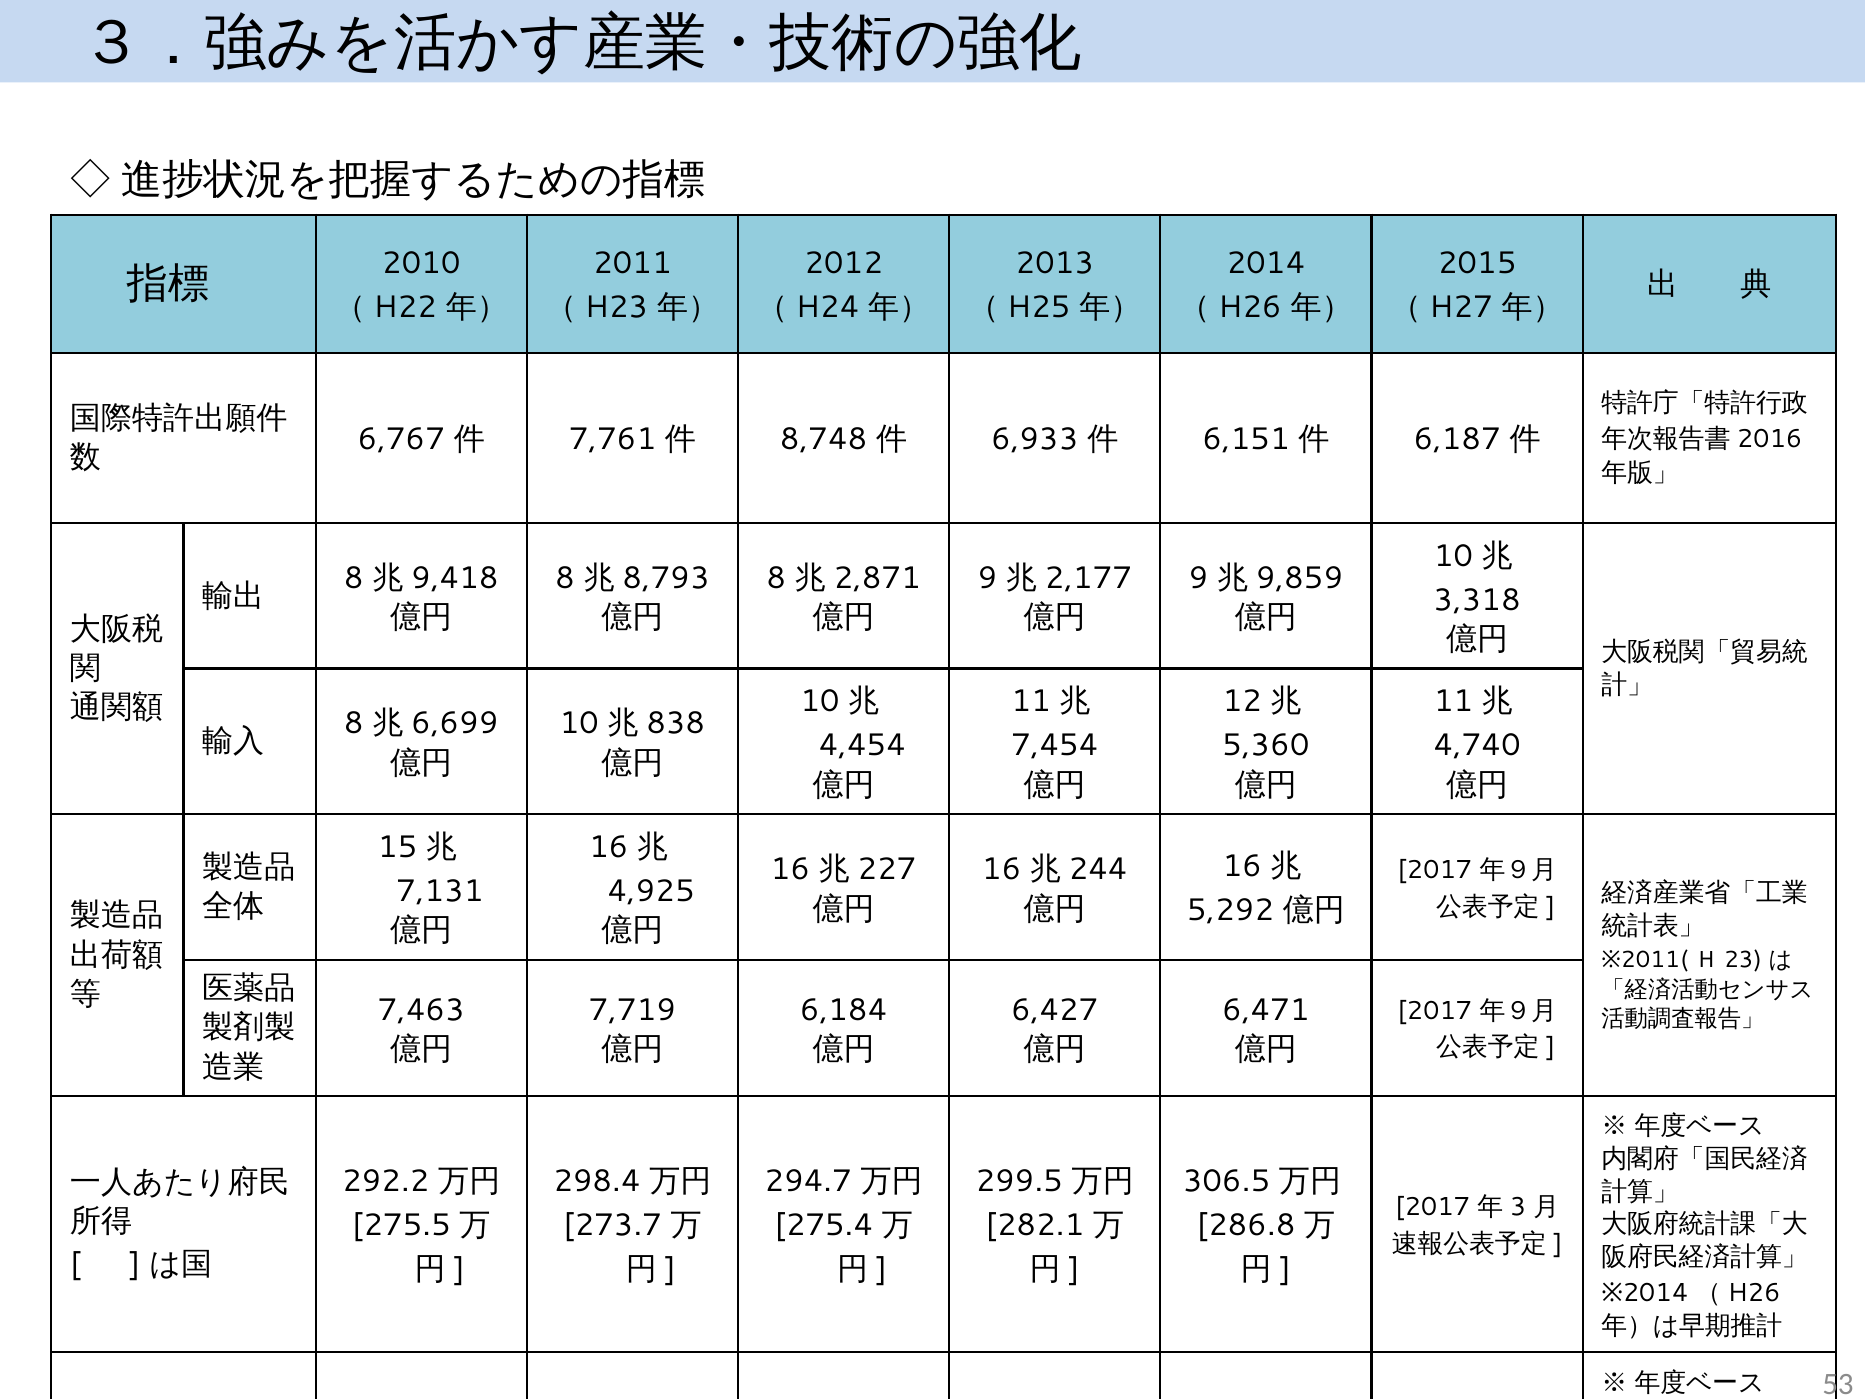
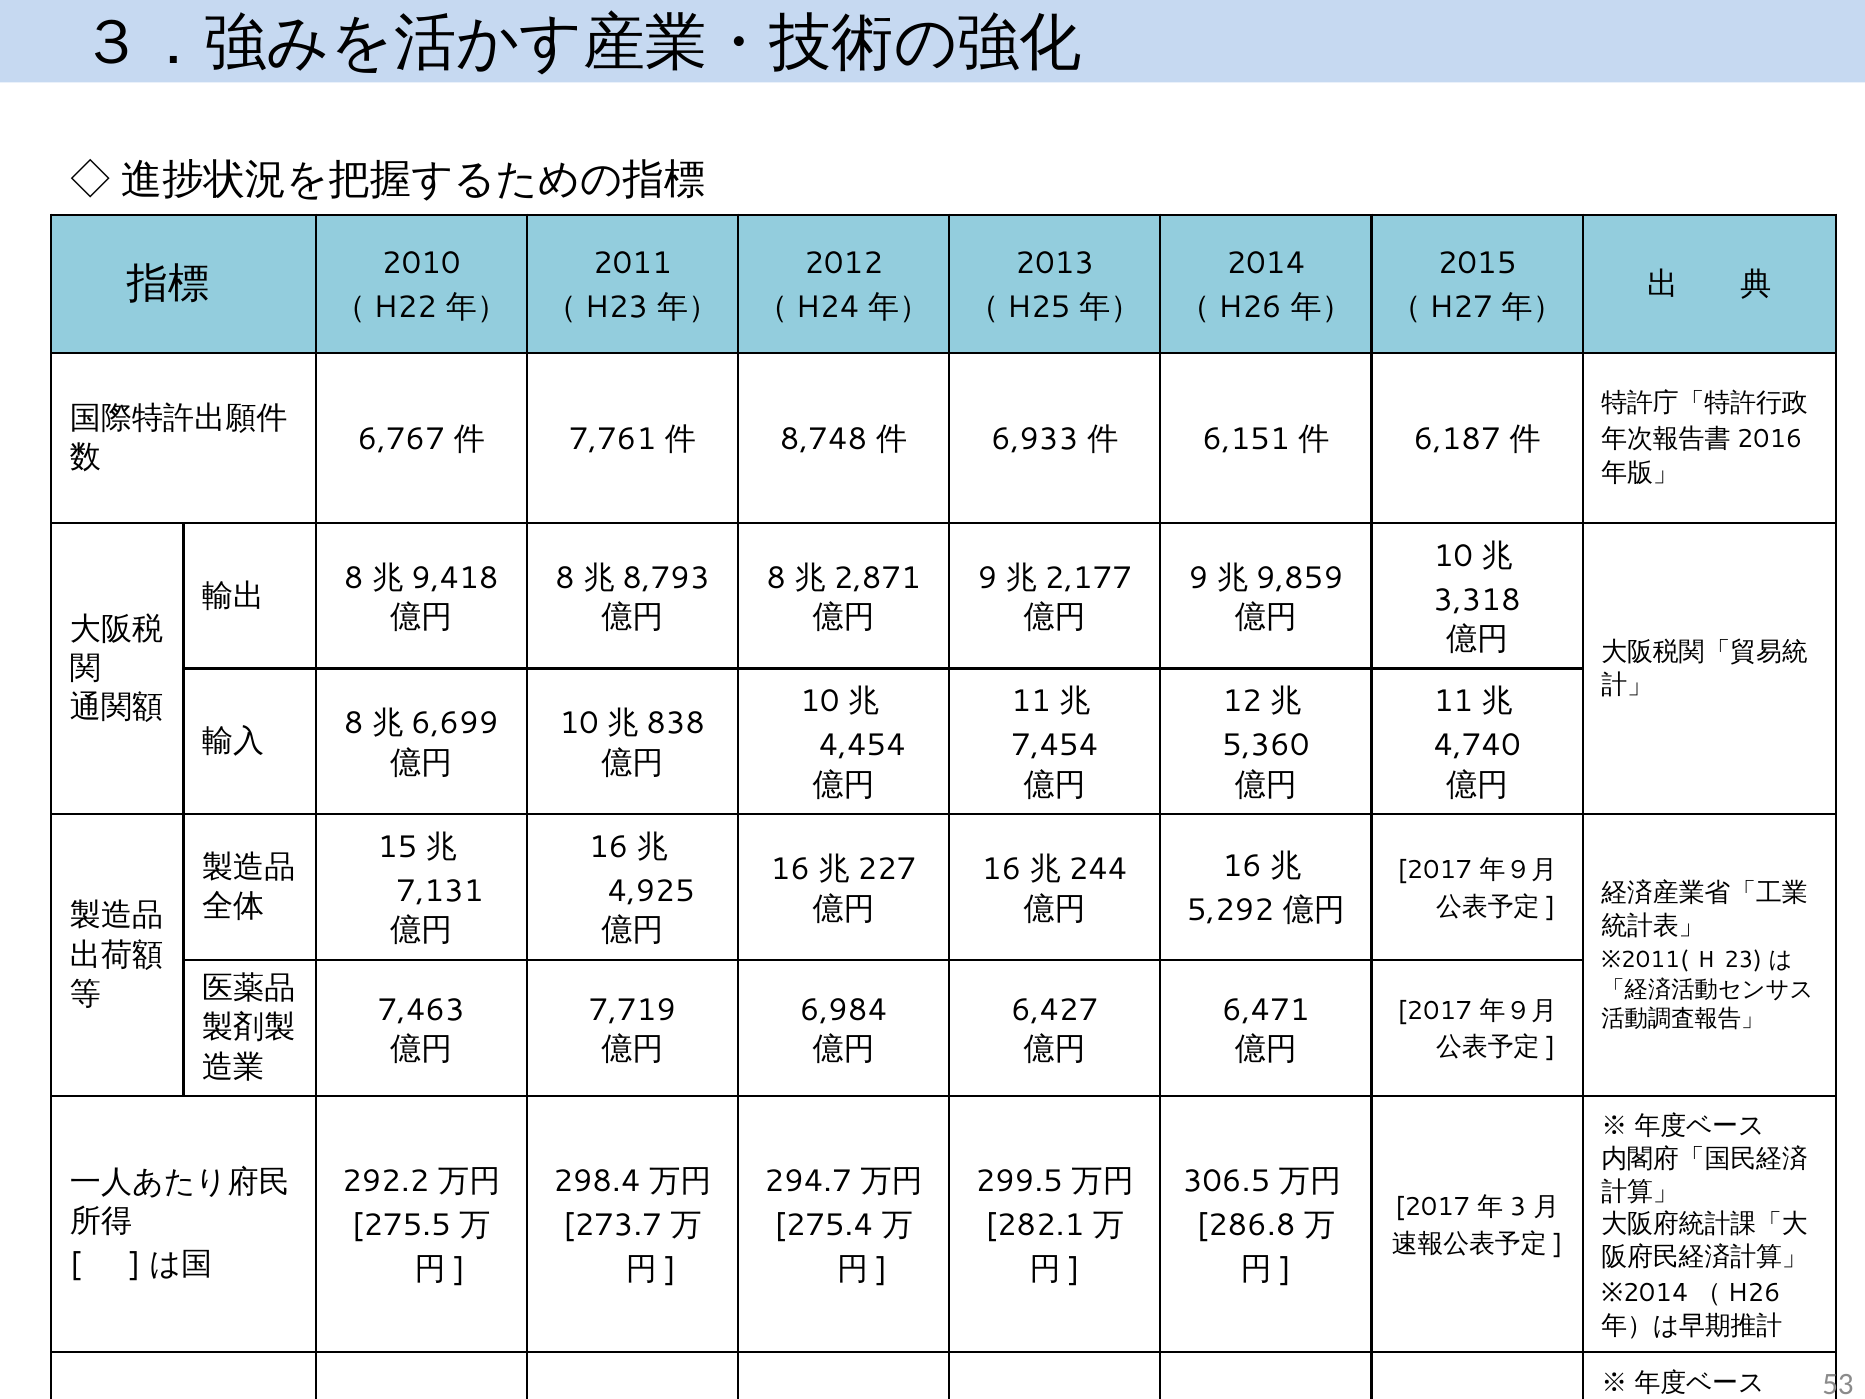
6,184: 6,184 -> 6,984 (844, 1010)
